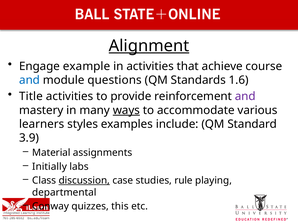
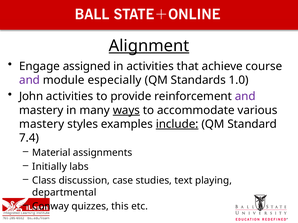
example: example -> assigned (87, 66)
and colour: blue -> purple (30, 80)
questions: questions -> especially (115, 80)
1.6: 1.6 -> 1.0 (239, 80)
Title: Title -> John (31, 97)
learners: learners -> mastery (42, 124)
include underline: none -> present (177, 124)
3.9: 3.9 -> 7.4 (29, 138)
discussion underline: present -> none (84, 181)
rule: rule -> text (183, 181)
